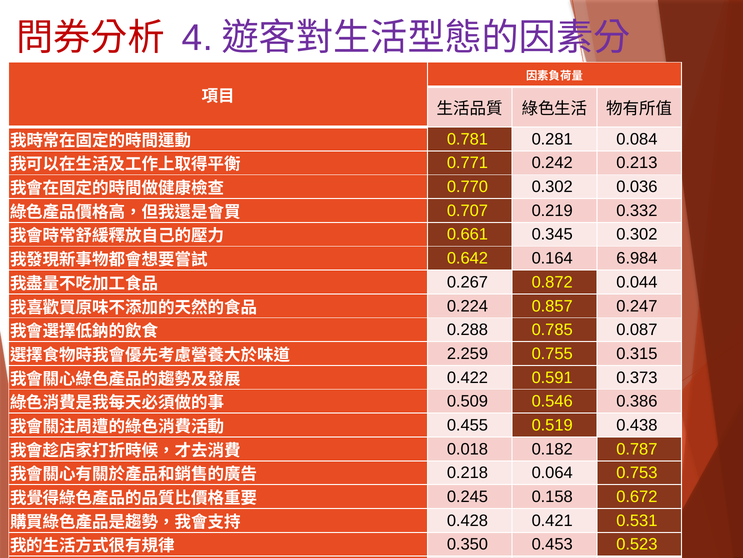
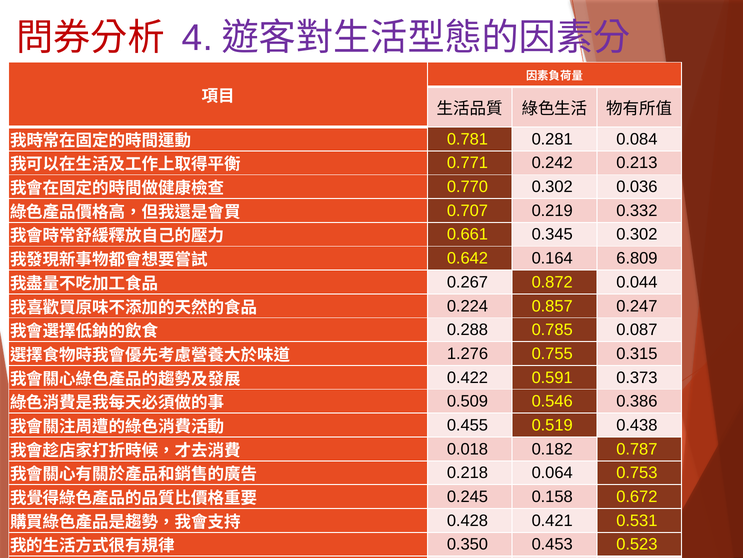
6.984: 6.984 -> 6.809 (637, 258)
2.259: 2.259 -> 1.276 (467, 353)
